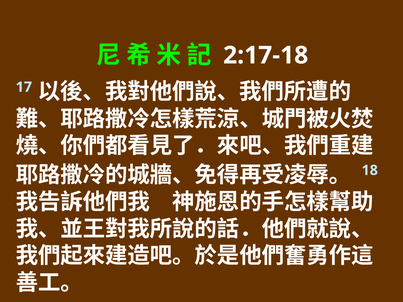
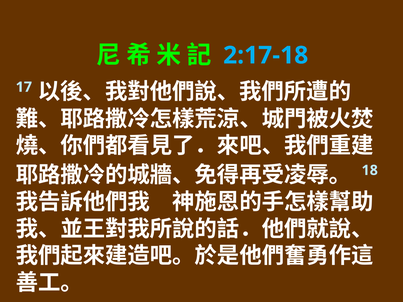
2:17-18 colour: white -> light blue (266, 55)
